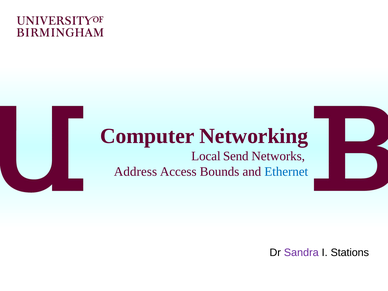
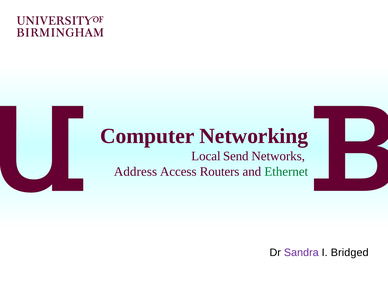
Bounds: Bounds -> Routers (220, 172)
Ethernet colour: blue -> green (286, 172)
Stations: Stations -> Bridged (350, 253)
